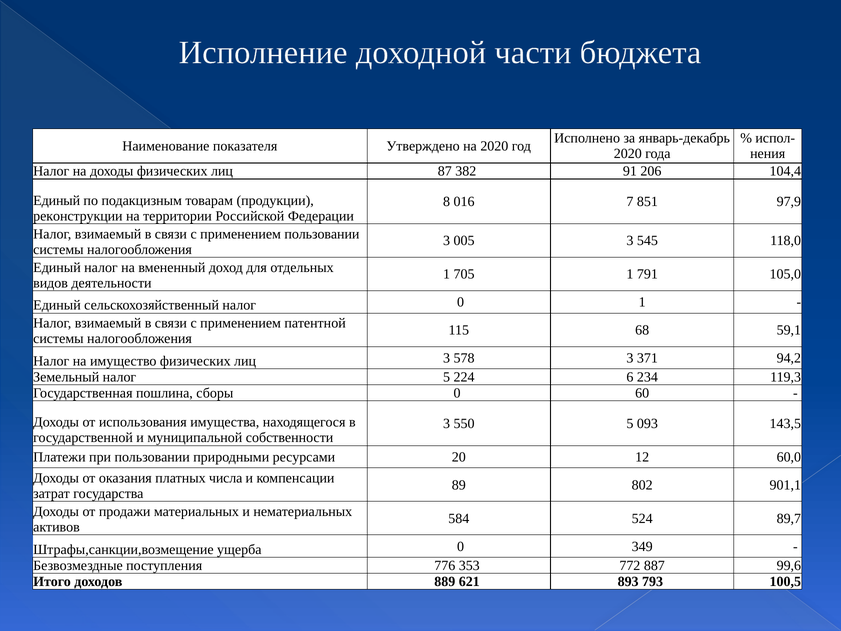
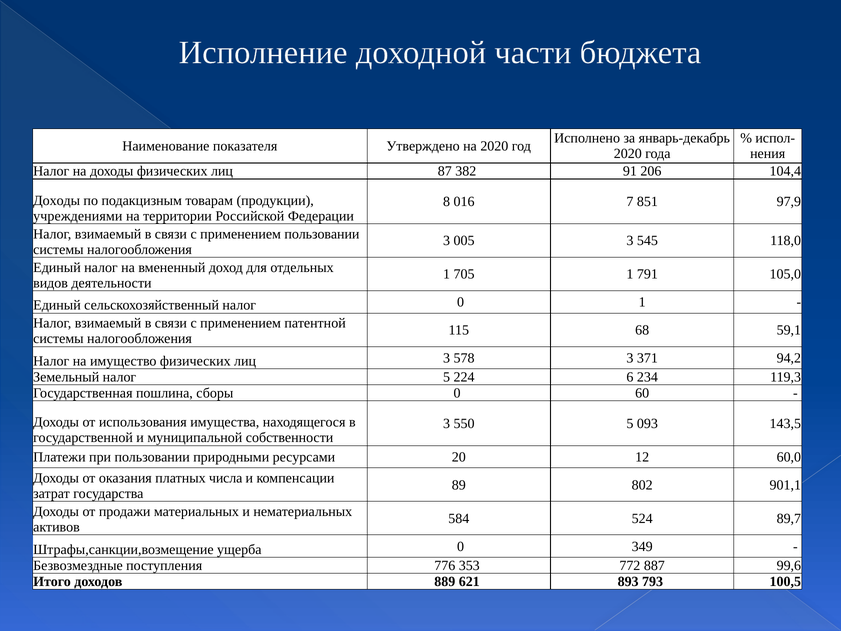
Единый: Единый -> Доходы (57, 200)
реконструкции: реконструкции -> учреждениями (78, 216)
